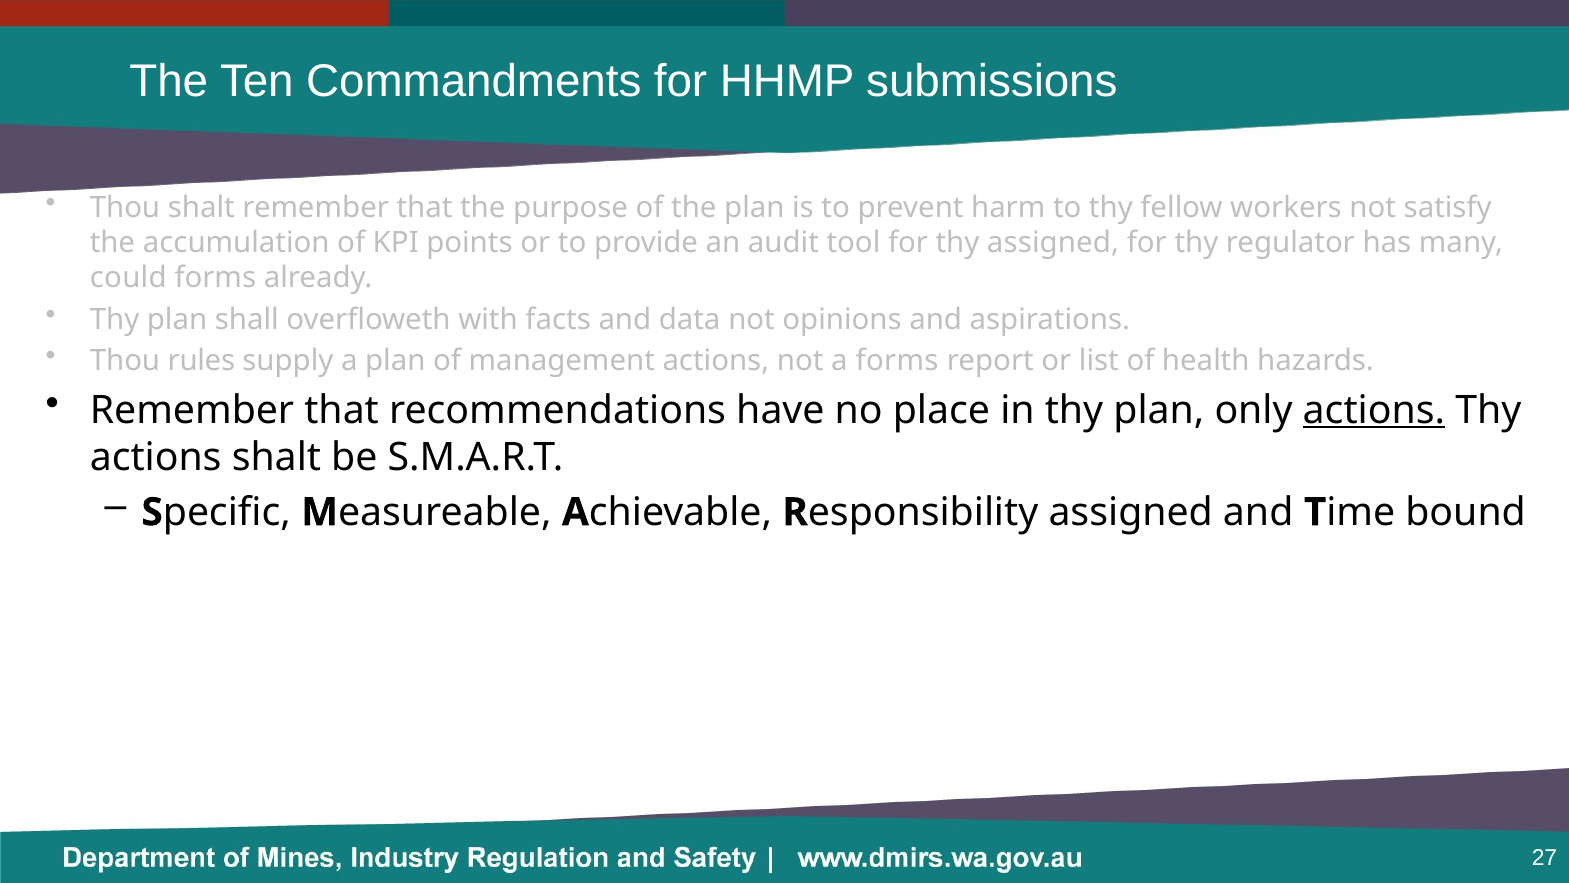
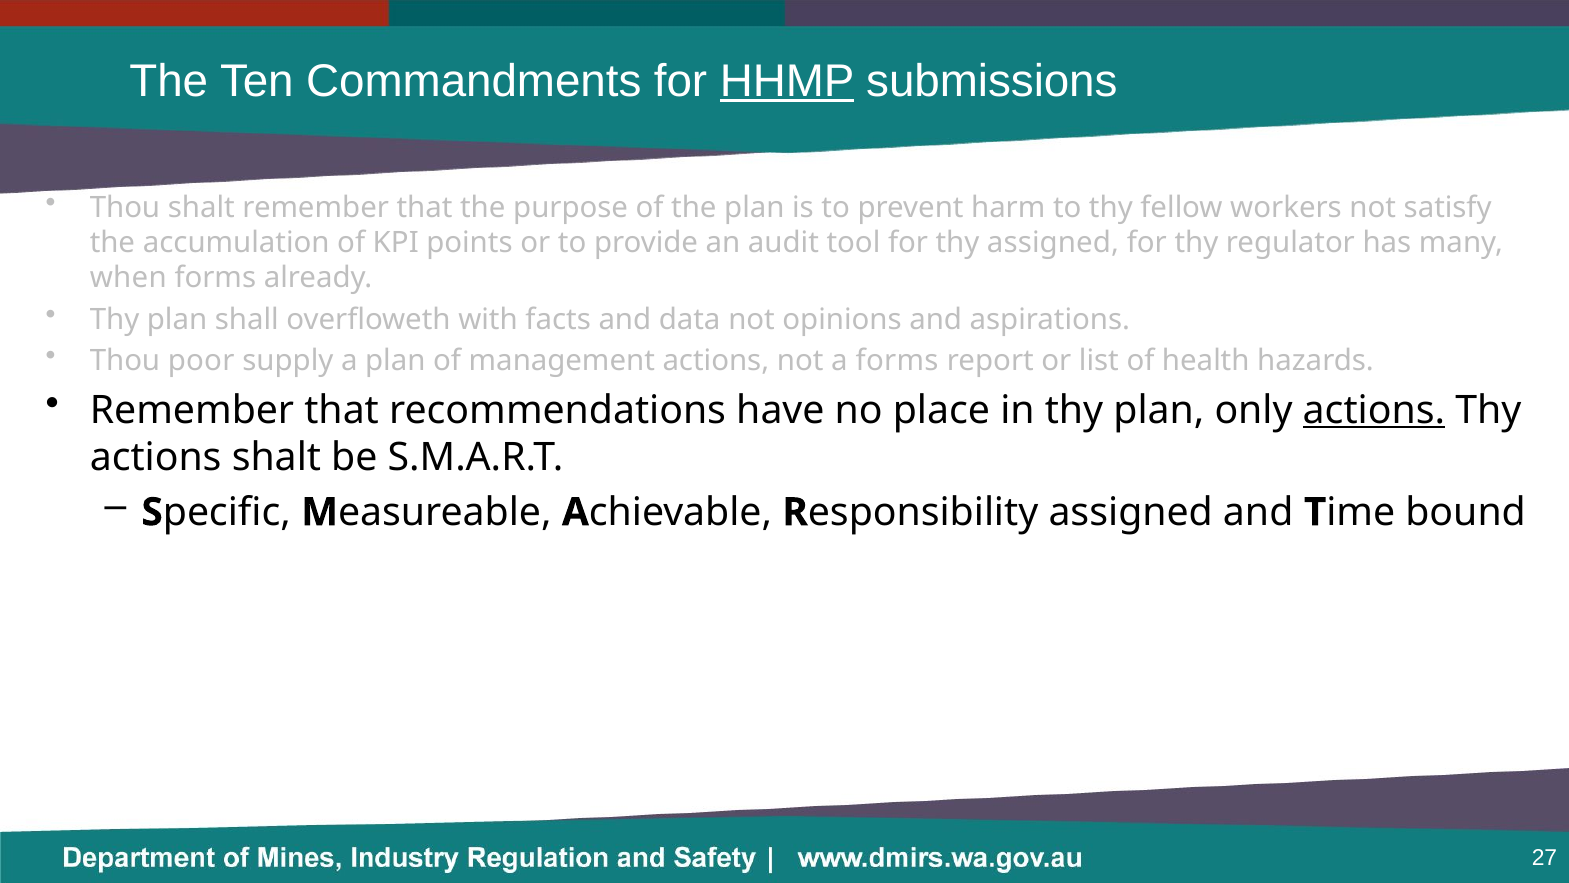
HHMP underline: none -> present (787, 81)
could: could -> when (128, 278)
rules: rules -> poor (201, 360)
